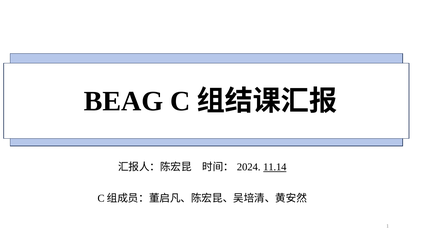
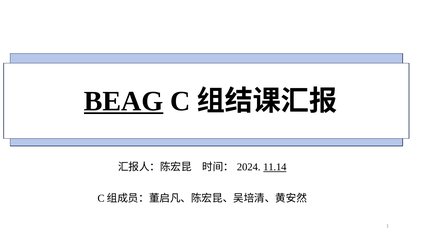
BEAG underline: none -> present (124, 101)
